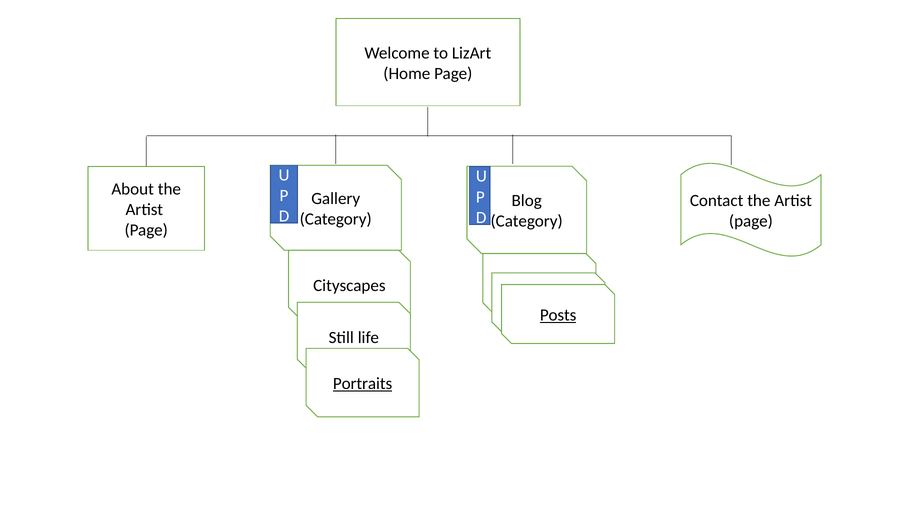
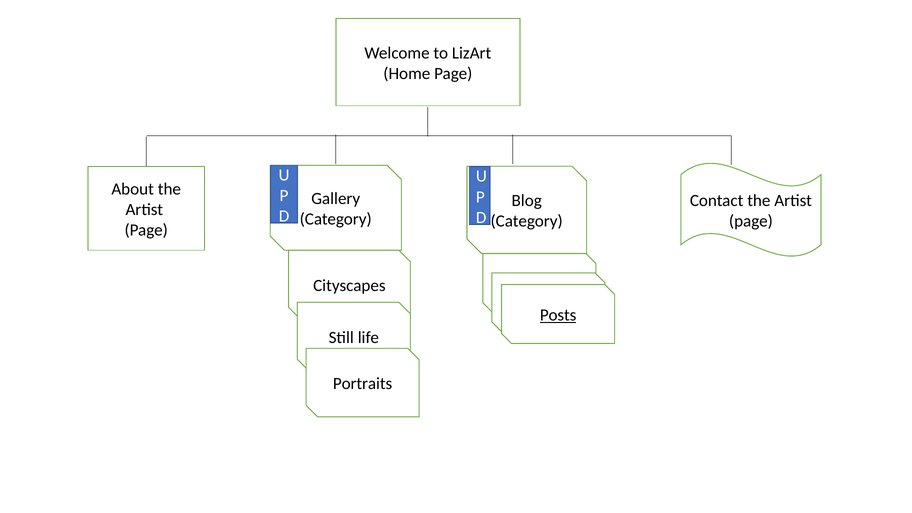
Portraits underline: present -> none (363, 384)
